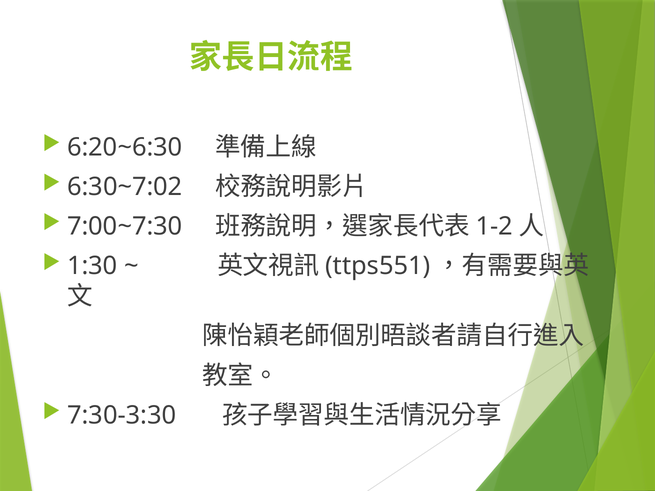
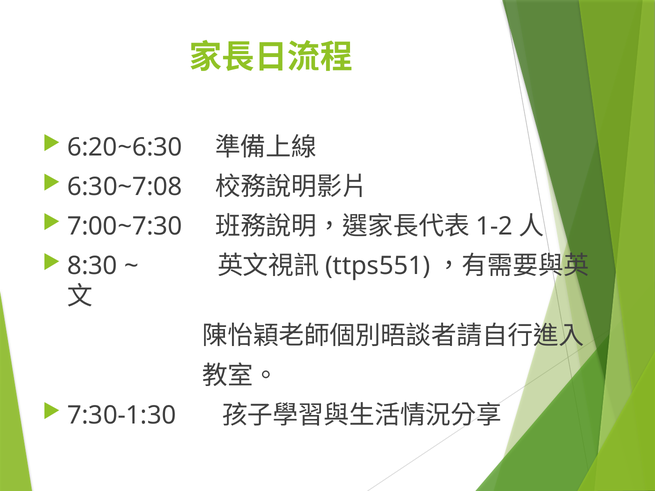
6:30~7:02: 6:30~7:02 -> 6:30~7:08 (125, 187)
1:30: 1:30 -> 8:30 (92, 266)
7:30-3:30: 7:30-3:30 -> 7:30-1:30 (122, 415)
